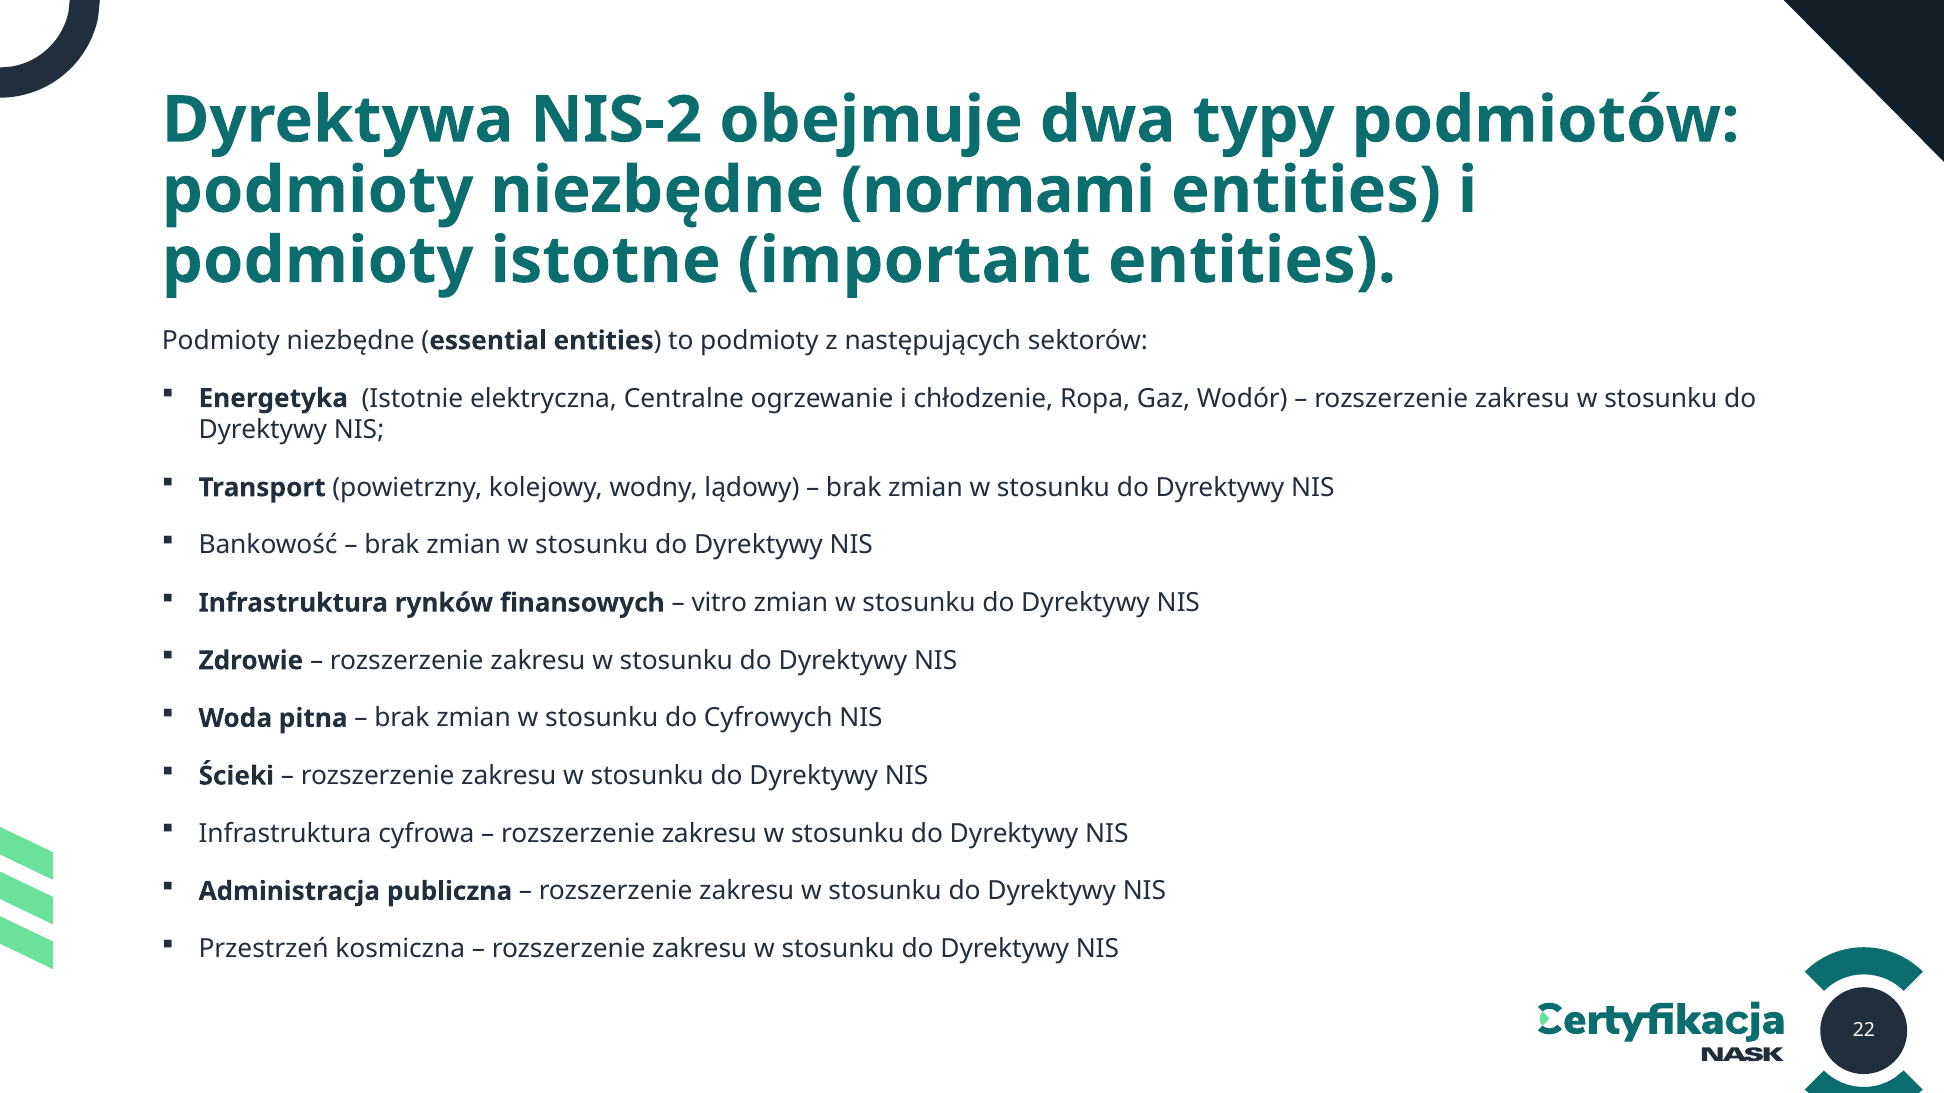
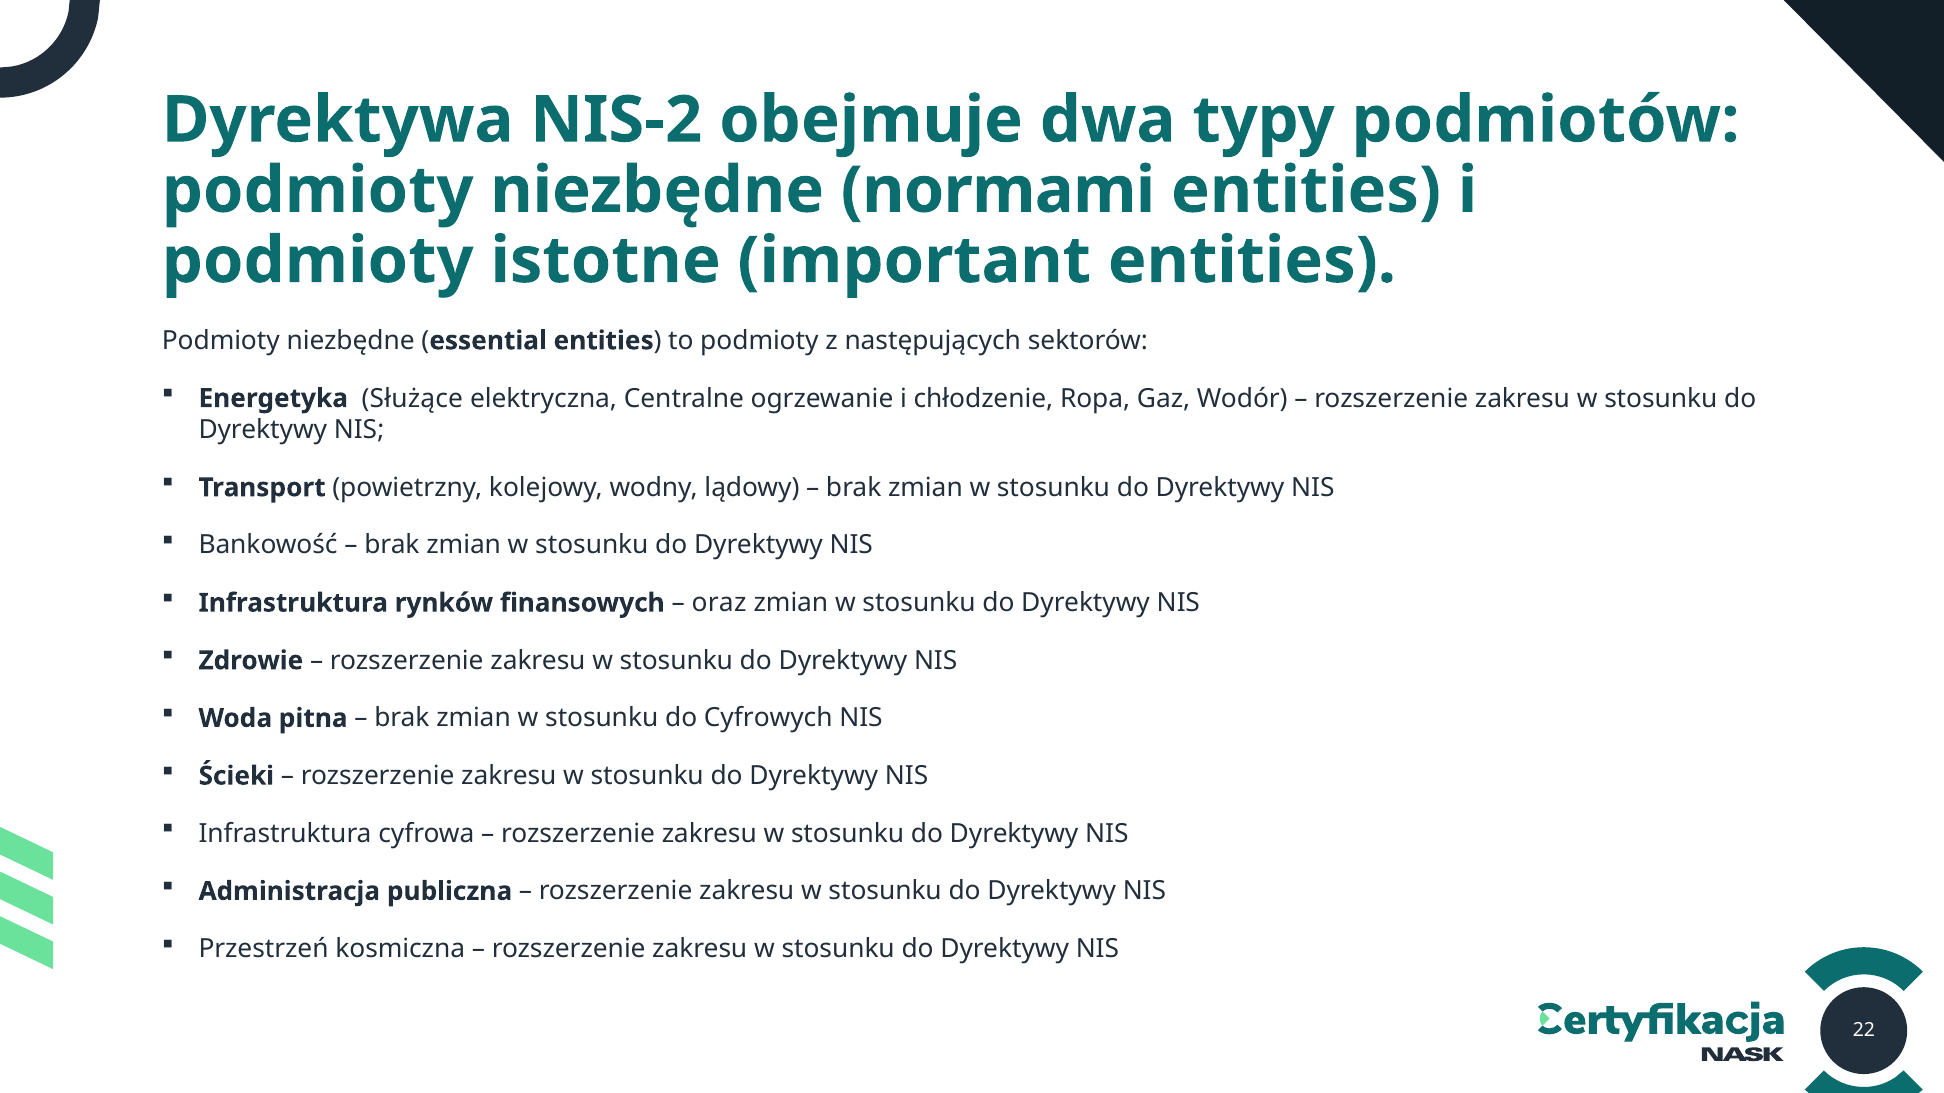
Istotnie: Istotnie -> Służące (412, 399)
vitro: vitro -> oraz (719, 603)
